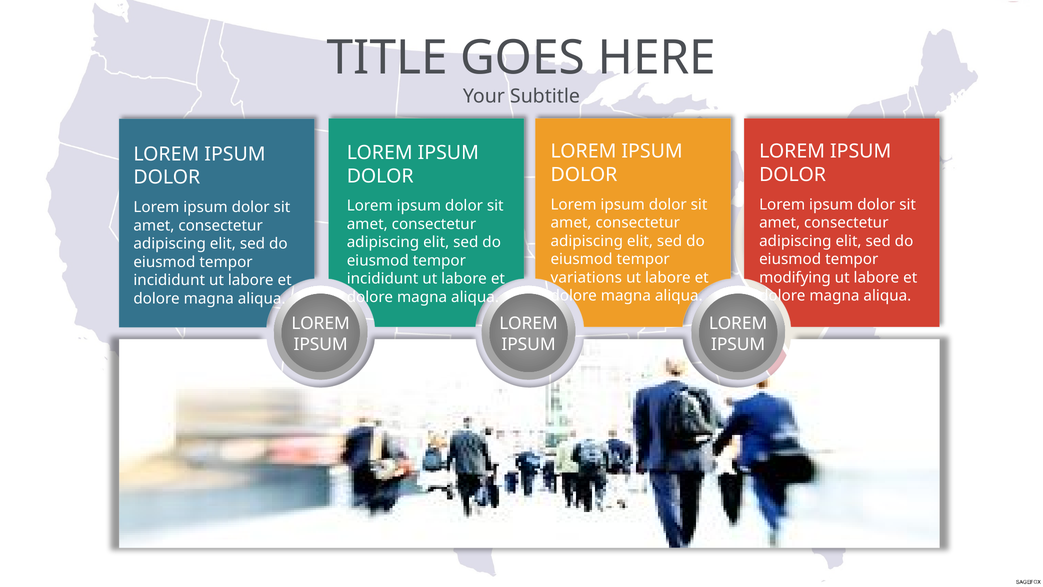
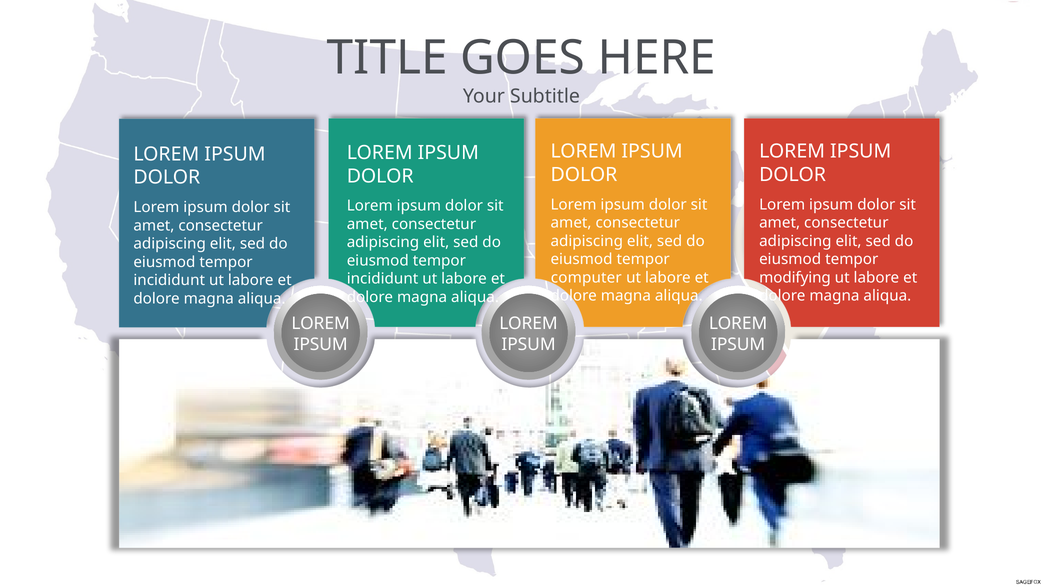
variations: variations -> computer (586, 277)
